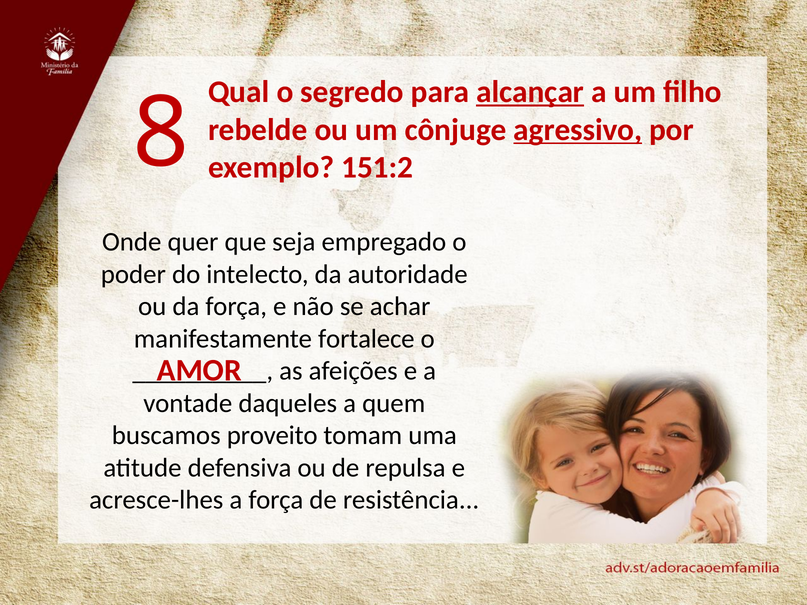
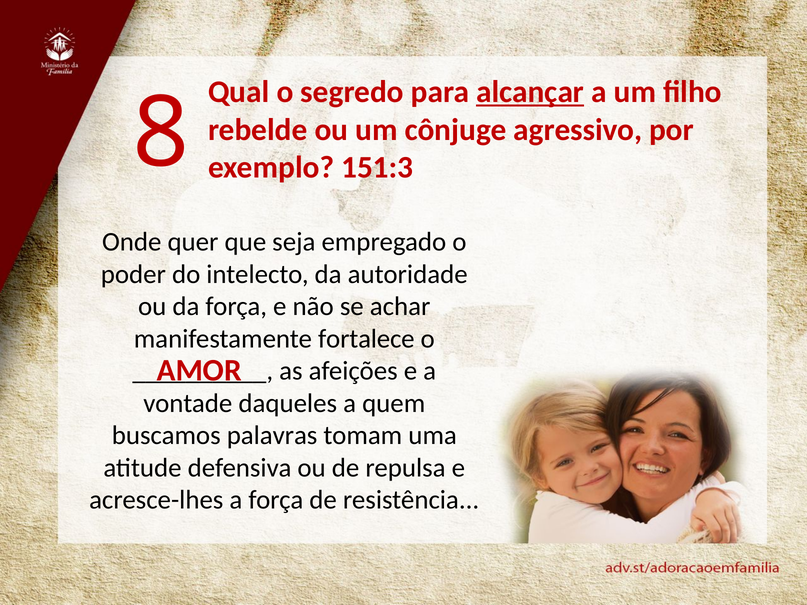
agressivo underline: present -> none (578, 130)
151:2: 151:2 -> 151:3 (377, 167)
proveito: proveito -> palavras (272, 436)
